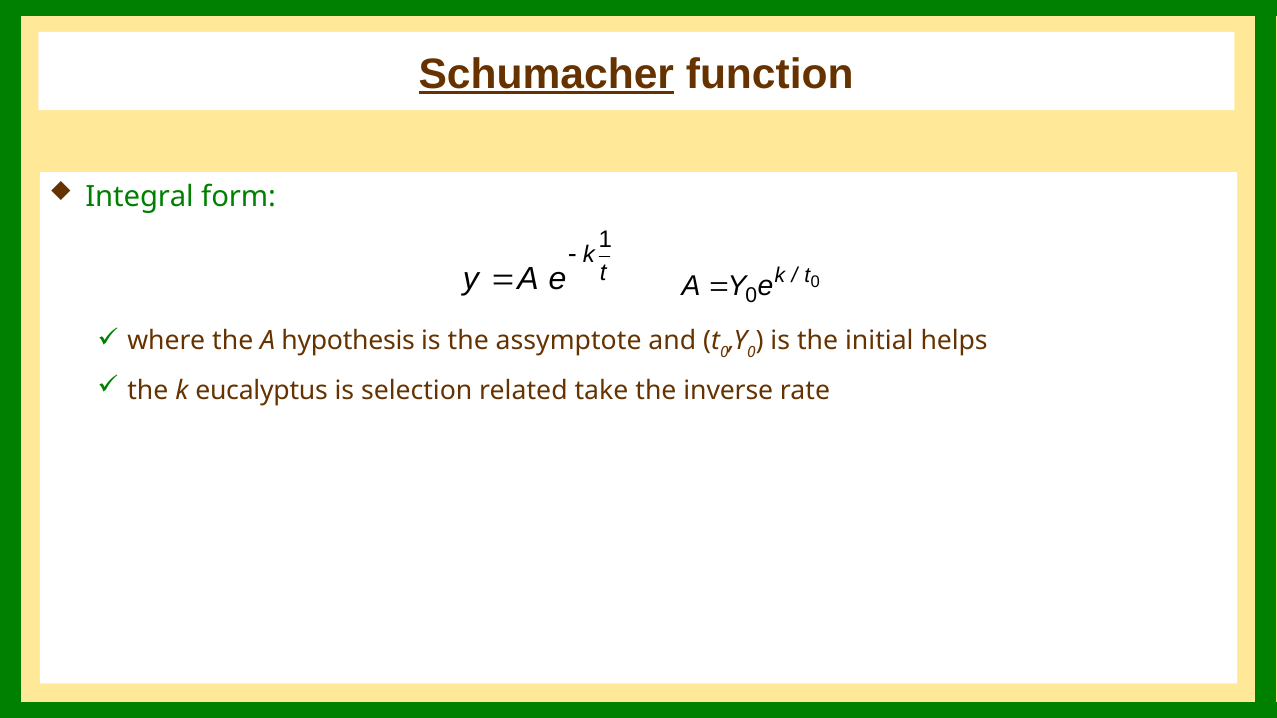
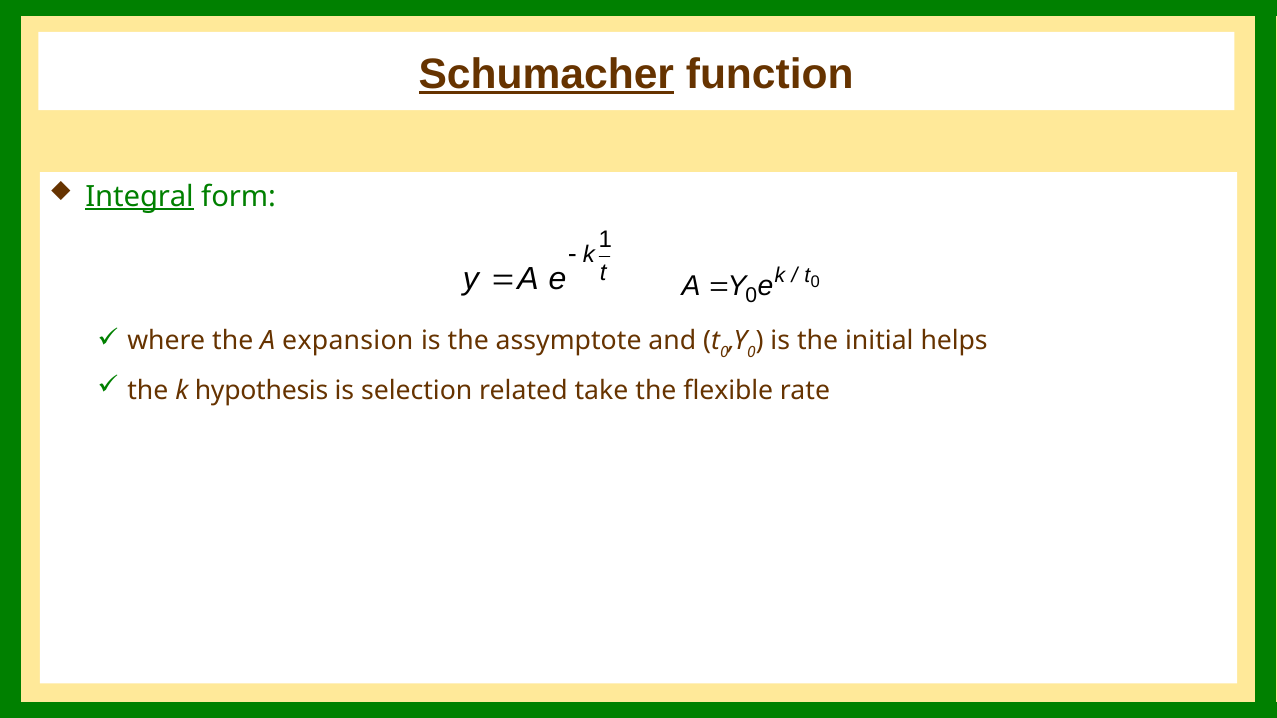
Integral underline: none -> present (140, 196)
hypothesis: hypothesis -> expansion (348, 341)
eucalyptus: eucalyptus -> hypothesis (262, 391)
inverse: inverse -> flexible (728, 391)
